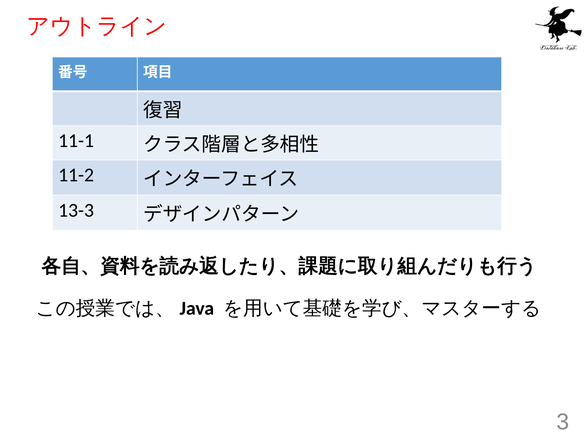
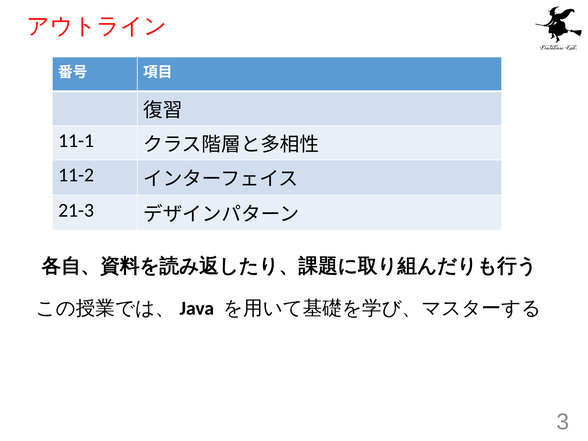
13-3: 13-3 -> 21-3 (76, 210)
